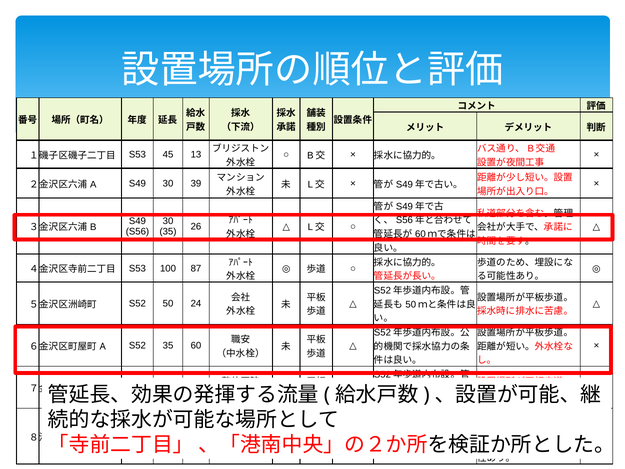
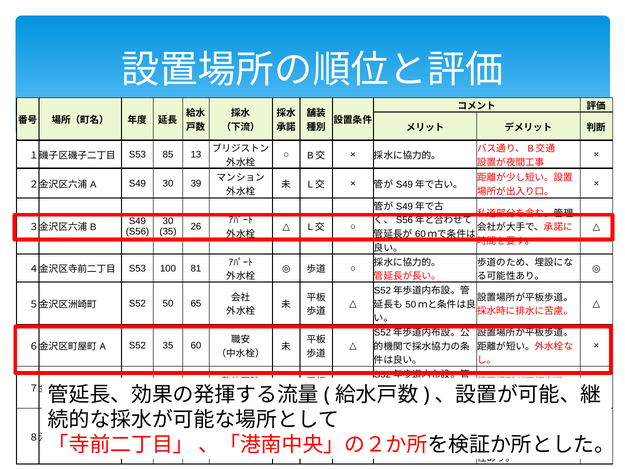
45: 45 -> 85 (168, 155)
87: 87 -> 81 (196, 268)
24: 24 -> 65 (196, 303)
